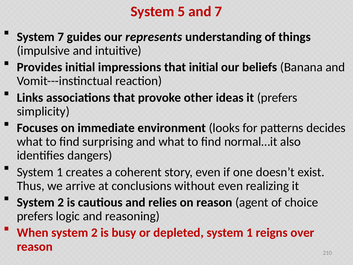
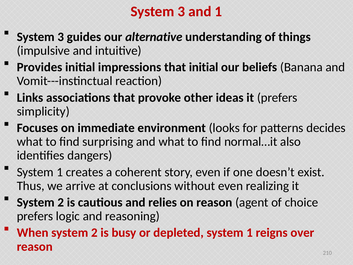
5: 5 -> 3 (181, 12)
and 7: 7 -> 1 (218, 12)
7: 7 -> 3 (61, 37)
represents: represents -> alternative (154, 37)
